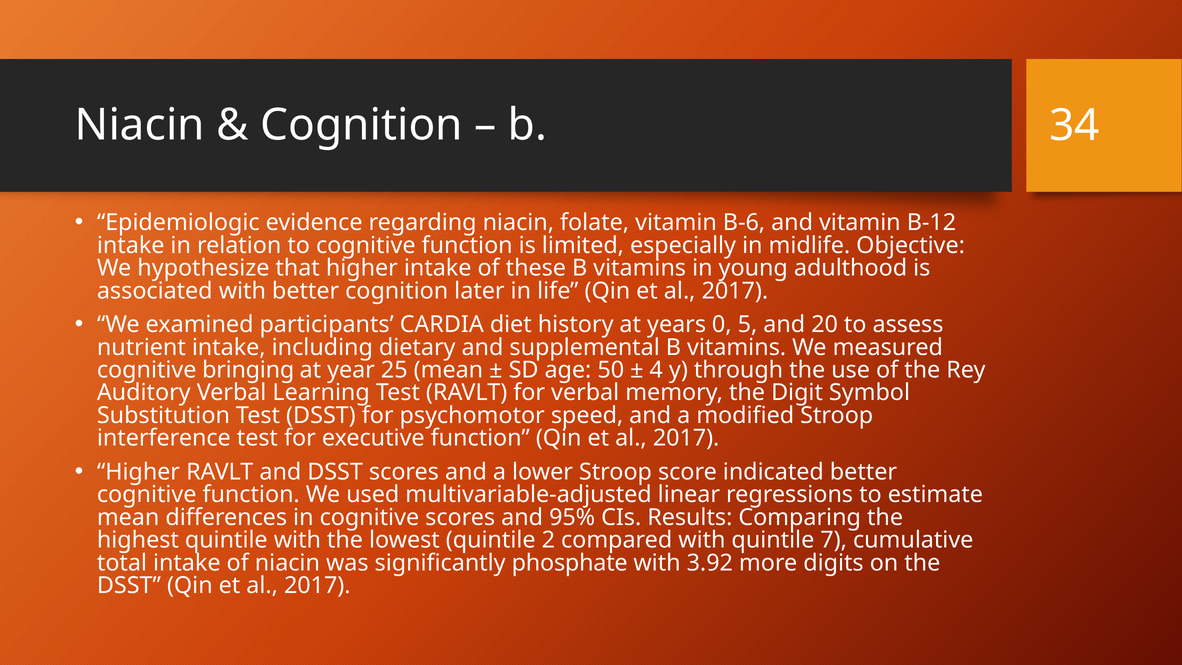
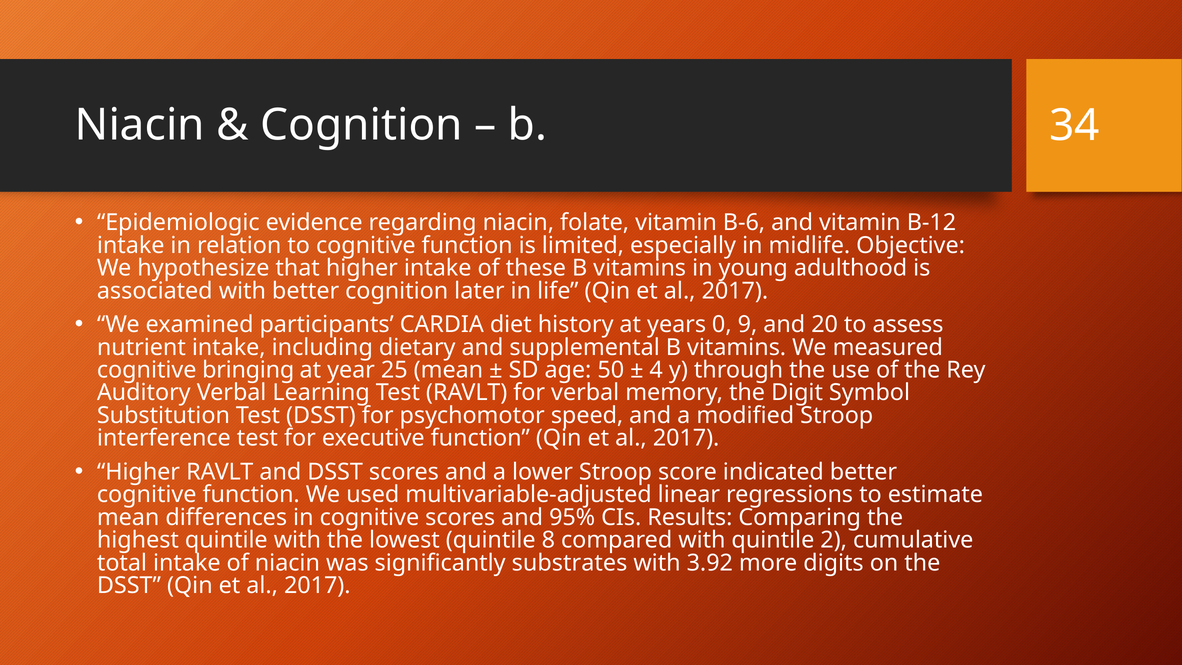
5: 5 -> 9 (748, 325)
2: 2 -> 8 (548, 540)
7: 7 -> 2 (834, 540)
phosphate: phosphate -> substrates (570, 563)
